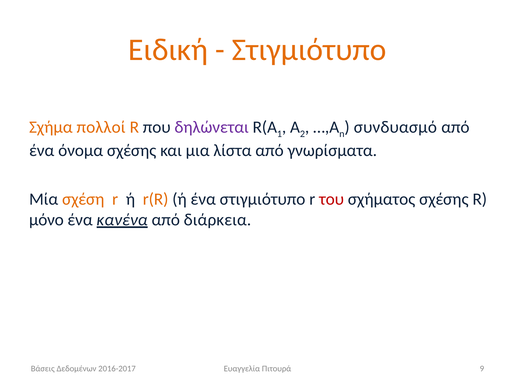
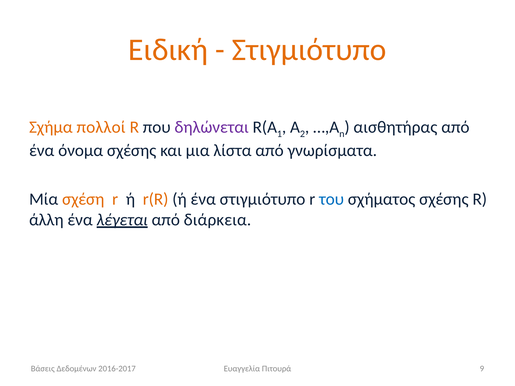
συνδυασμό: συνδυασμό -> αισθητήρας (395, 127)
του colour: red -> blue (332, 199)
μόνο: μόνο -> άλλη (46, 220)
κανένα: κανένα -> λέγεται (122, 220)
